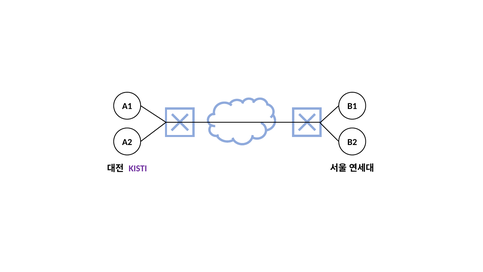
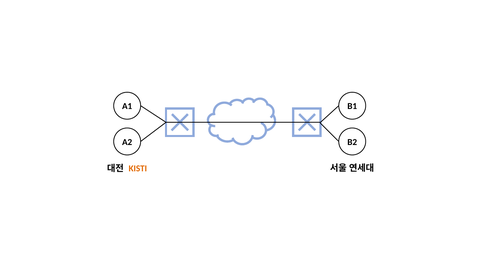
KISTI colour: purple -> orange (138, 168)
